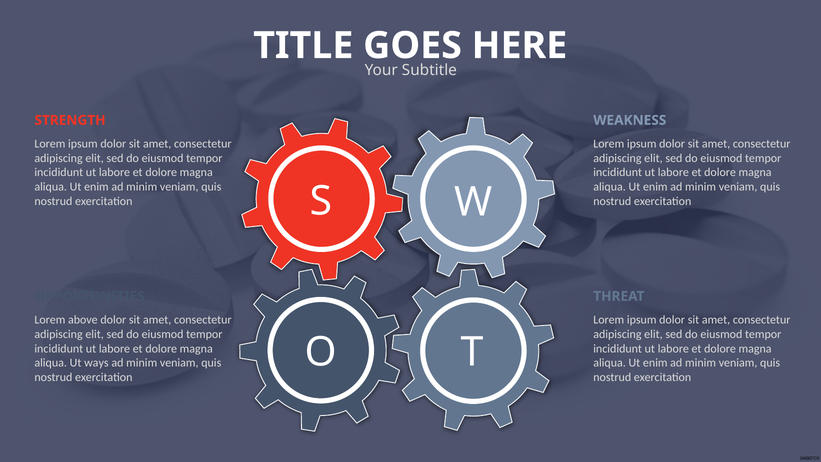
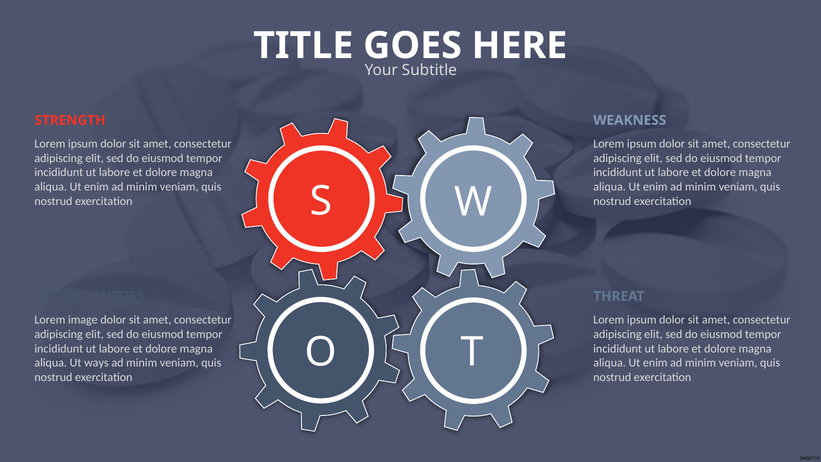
above: above -> image (83, 320)
